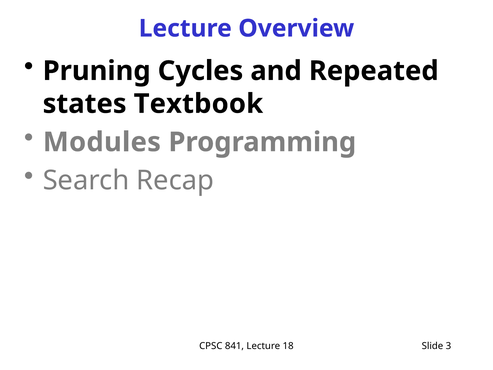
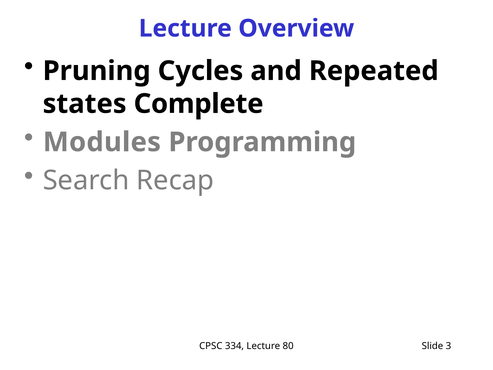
Textbook: Textbook -> Complete (199, 104)
841: 841 -> 334 (234, 346)
18: 18 -> 80 (288, 346)
